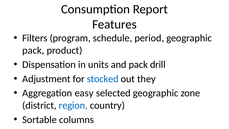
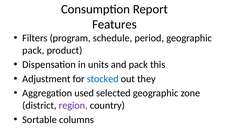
drill: drill -> this (158, 64)
easy: easy -> used (84, 93)
region colour: blue -> purple (73, 105)
